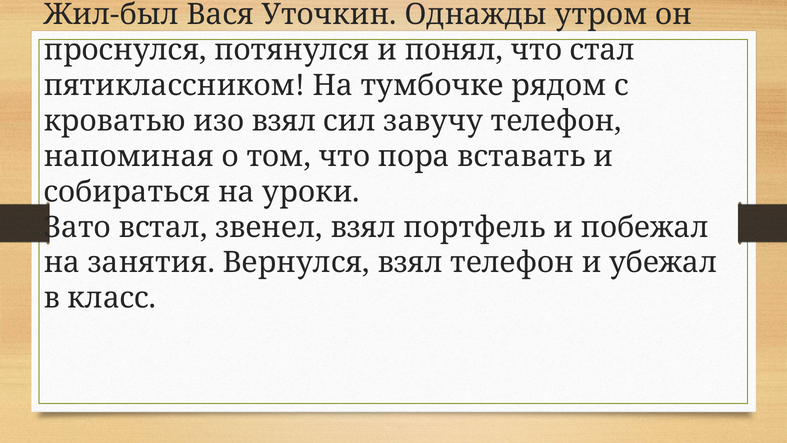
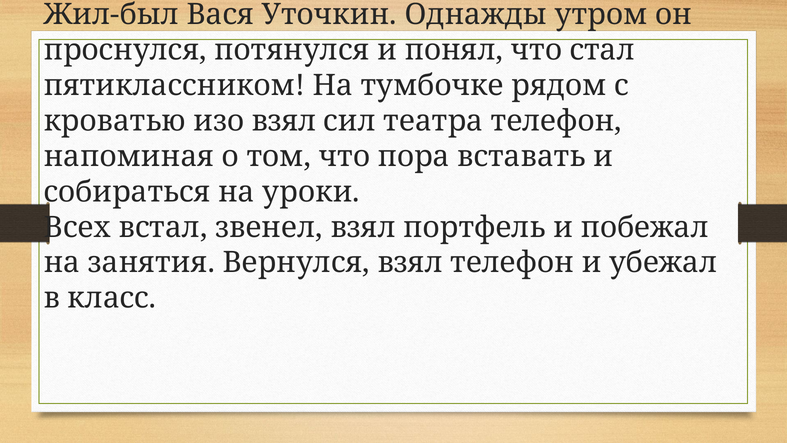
завучу: завучу -> театра (433, 121)
Зато: Зато -> Всех (77, 227)
